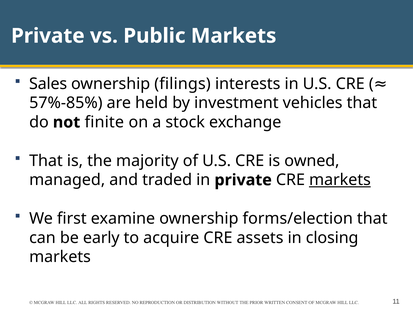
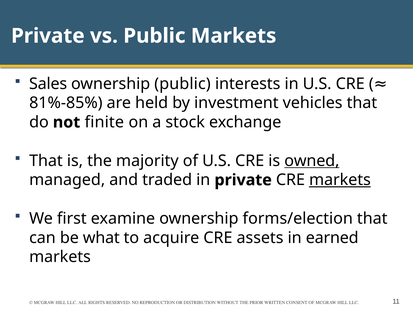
ownership filings: filings -> public (183, 84)
57%-85%: 57%-85% -> 81%-85% (66, 103)
owned underline: none -> present (312, 161)
early: early -> what (101, 238)
closing: closing -> earned (332, 238)
